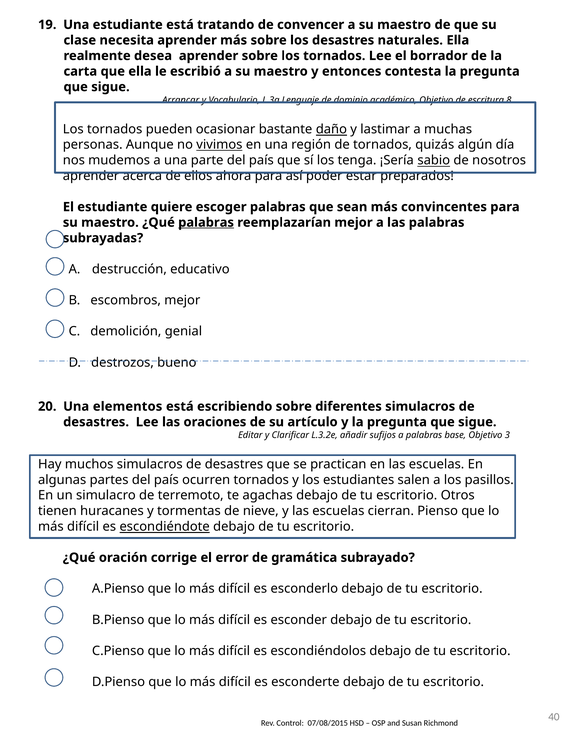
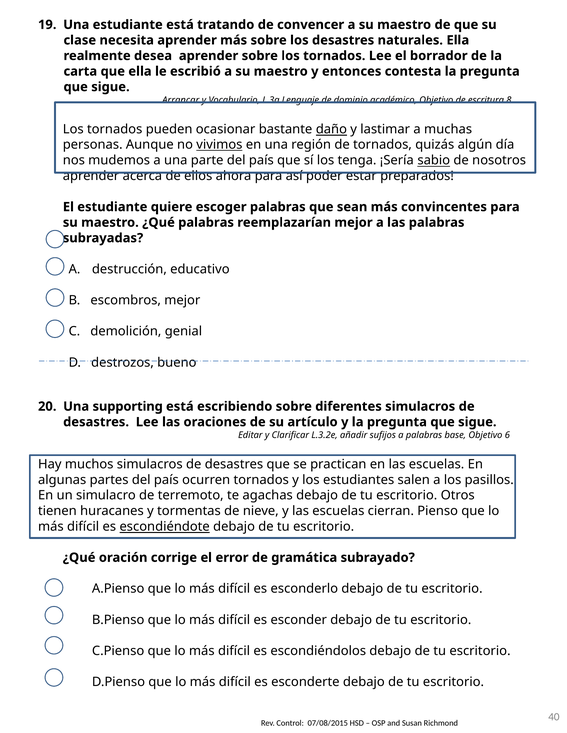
palabras underline: present -> none (206, 223)
elementos: elementos -> supporting (128, 407)
3: 3 -> 6 (507, 436)
